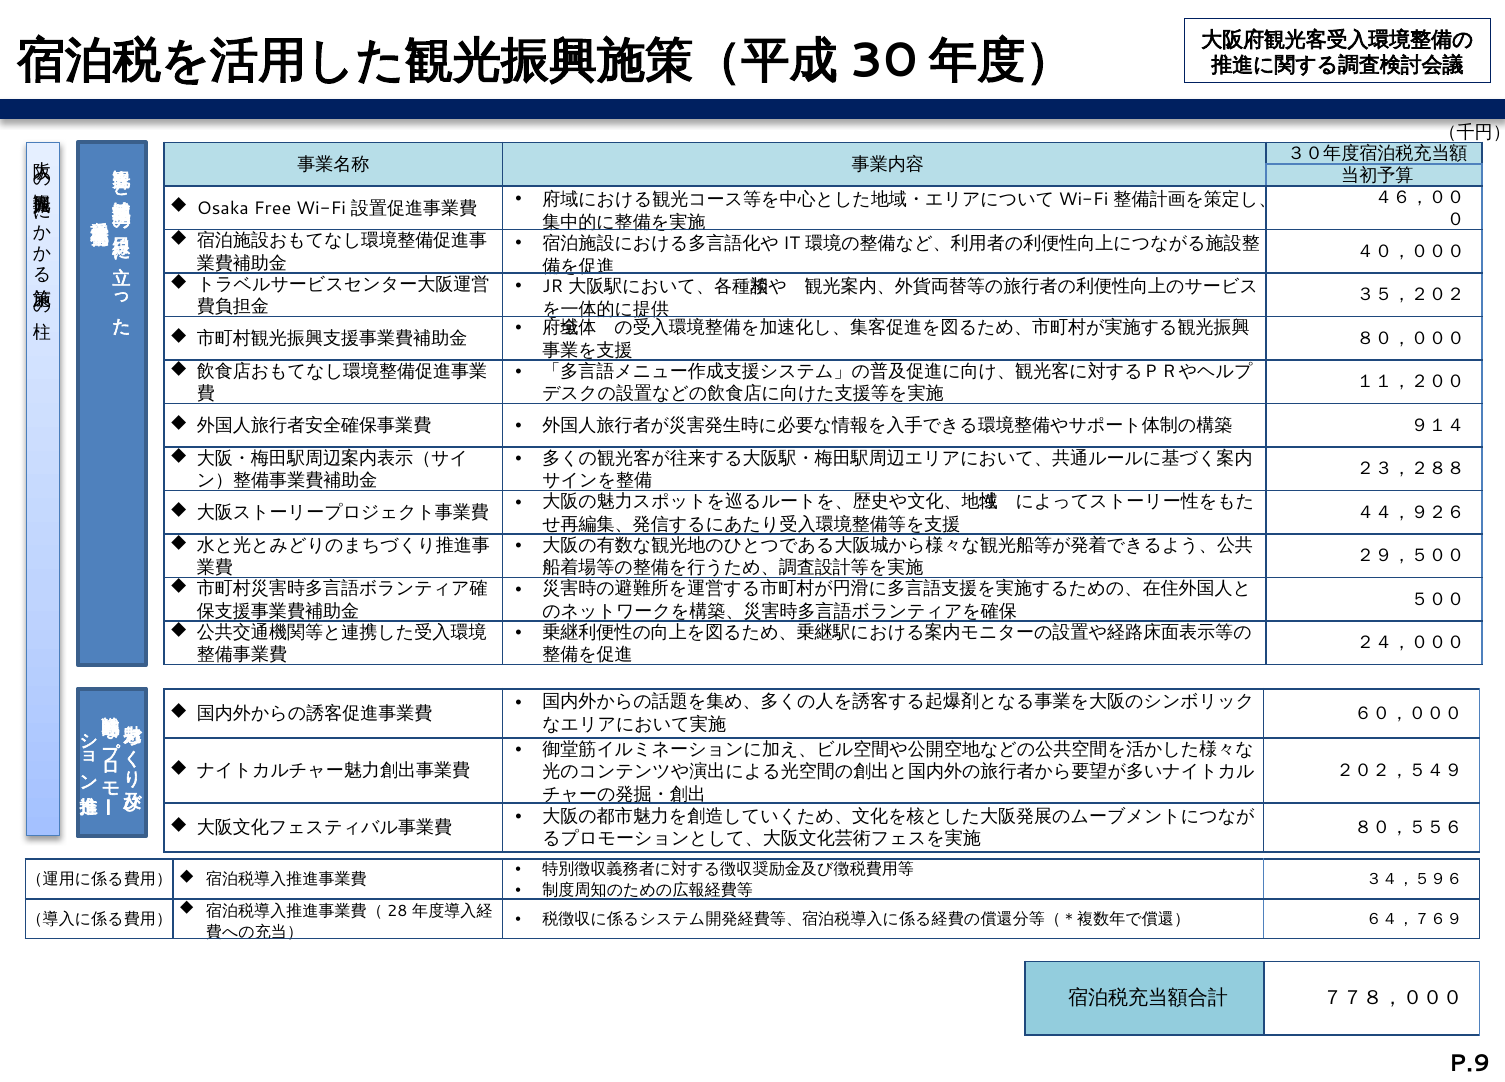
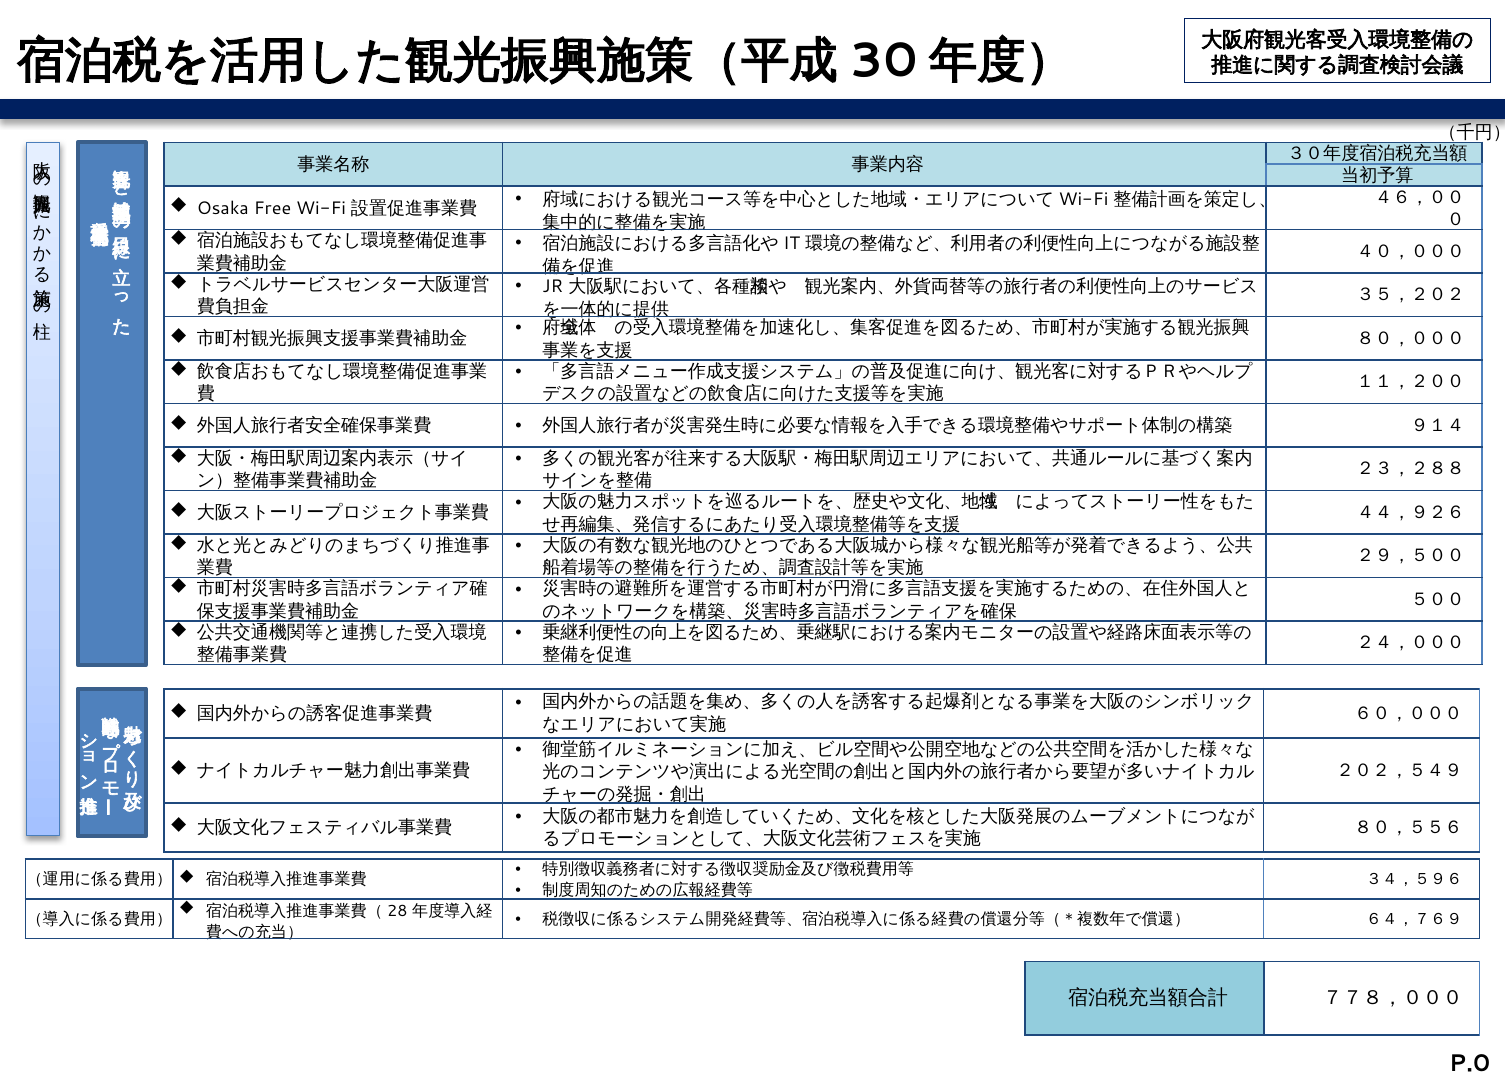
P.9: P.9 -> P.0 (1470, 1063)
